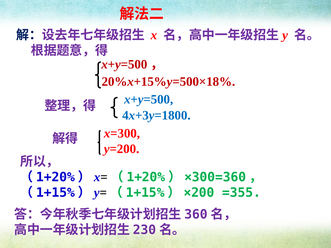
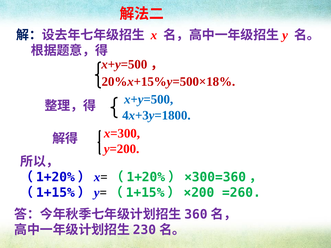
=355: =355 -> =260 (242, 193)
